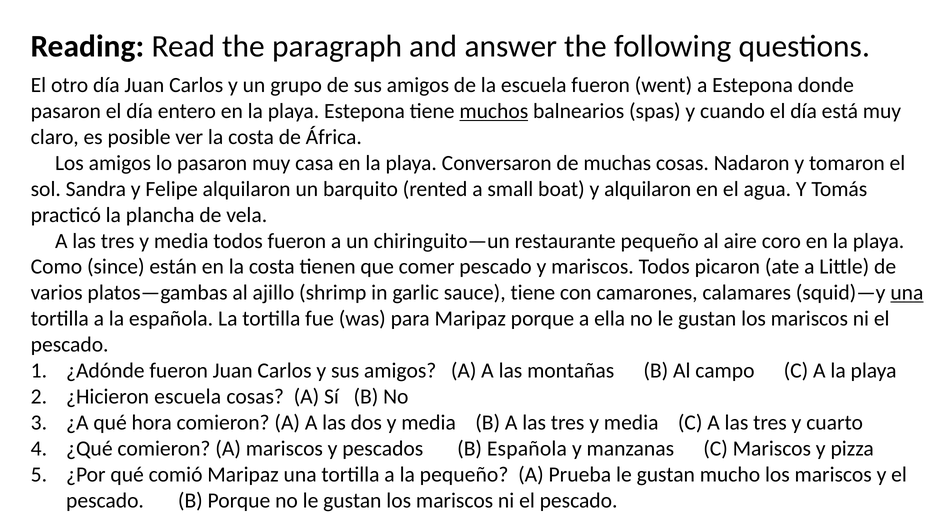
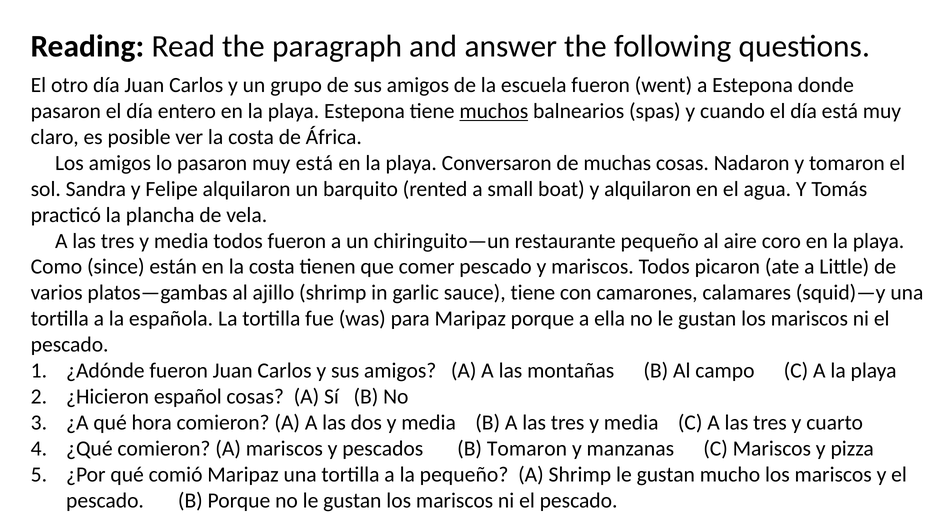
muy casa: casa -> está (314, 163)
una underline: present -> none (907, 292)
¿Hicieron escuela: escuela -> español (188, 396)
B Española: Española -> Tomaron (527, 448)
A Prueba: Prueba -> Shrimp (580, 474)
